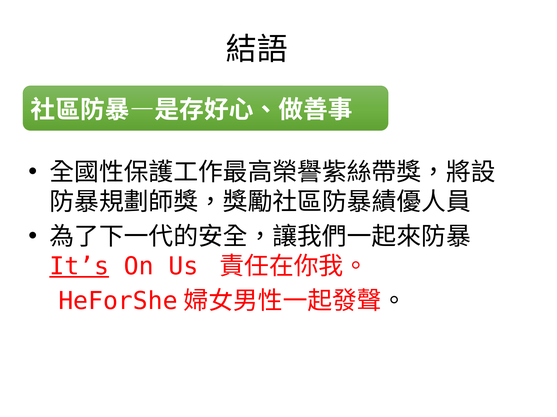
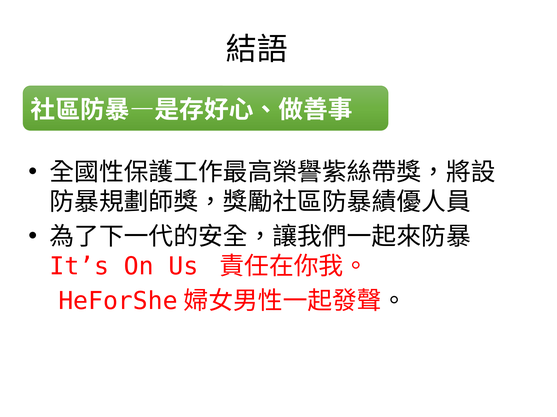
It’s underline: present -> none (79, 267)
